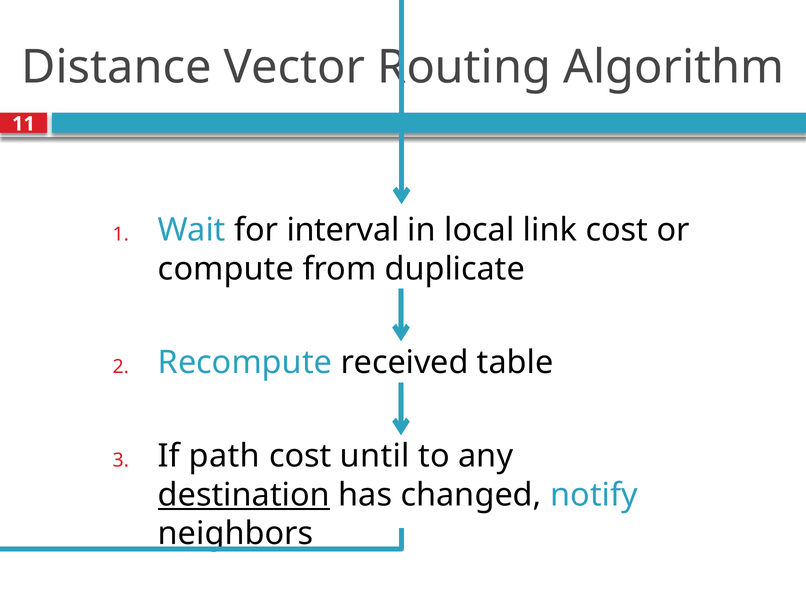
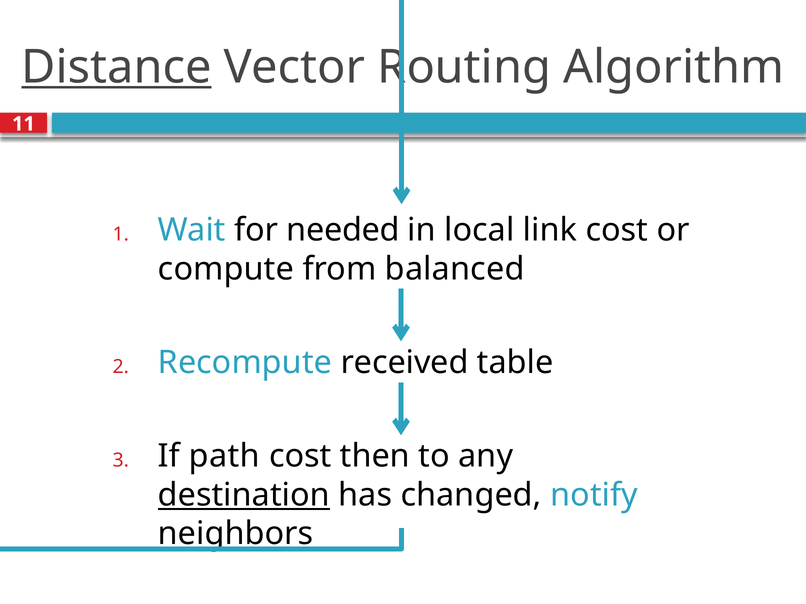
Distance underline: none -> present (117, 67)
interval: interval -> needed (343, 230)
duplicate: duplicate -> balanced (455, 269)
until: until -> then (375, 456)
